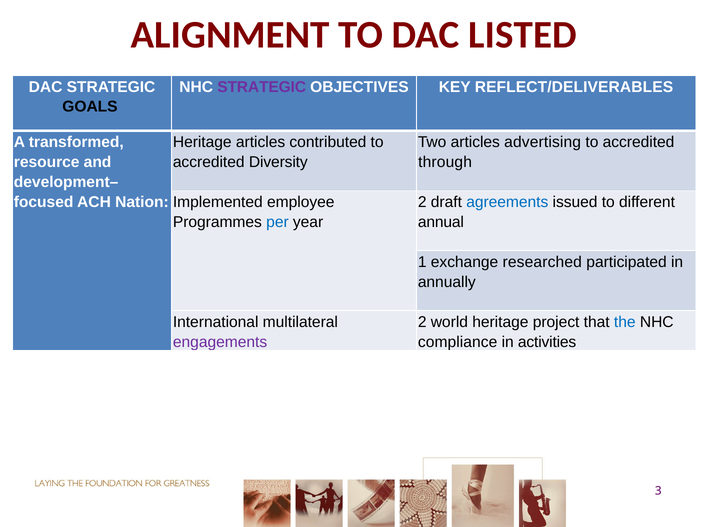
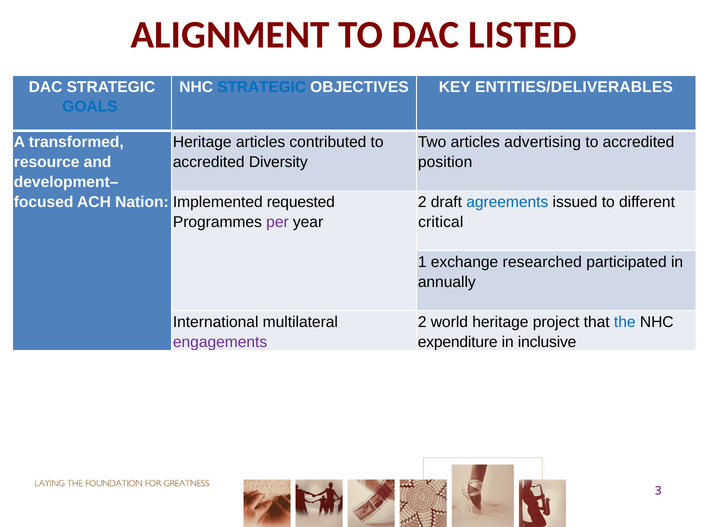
STRATEGIC colour: purple -> blue (262, 87)
REFLECT/DELIVERABLES: REFLECT/DELIVERABLES -> ENTITIES/DELIVERABLES (574, 87)
GOALS colour: black -> blue (90, 107)
through: through -> position (445, 162)
employee: employee -> requested (301, 202)
per colour: blue -> purple (277, 222)
annual: annual -> critical (441, 222)
compliance: compliance -> expenditure (458, 342)
activities: activities -> inclusive (547, 342)
